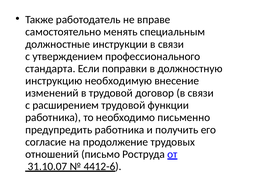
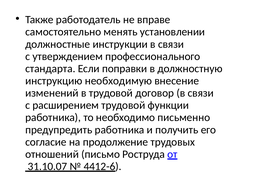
специальным: специальным -> установлении (172, 32)
